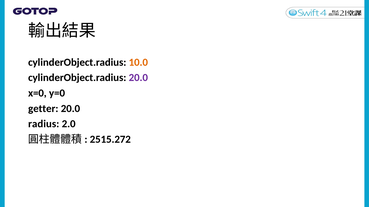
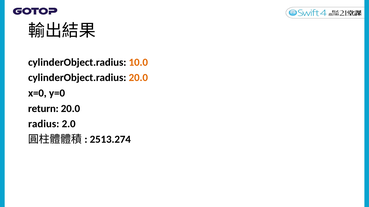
20.0 colour: purple -> orange (138, 78)
getter: getter -> return (43, 109)
2515.272: 2515.272 -> 2513.274 (110, 140)
